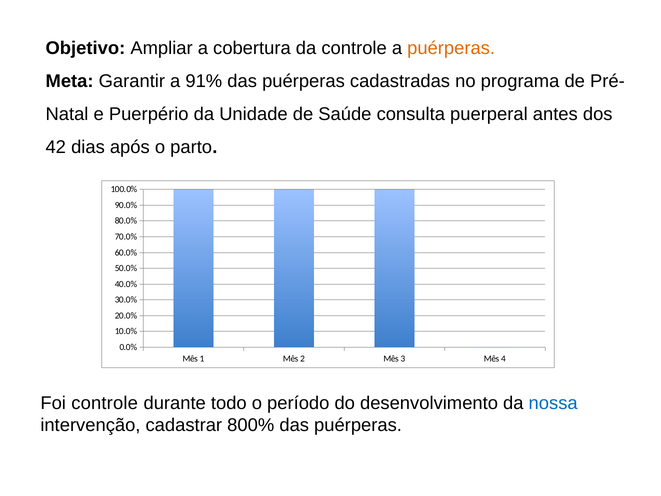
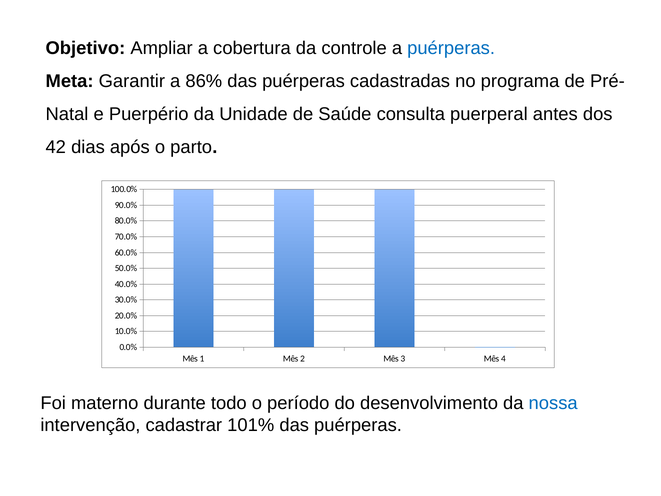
puérperas colour: orange -> blue (451, 48)
91%: 91% -> 86% (204, 81)
Foi controle: controle -> materno (105, 403)
800%: 800% -> 101% (251, 425)
